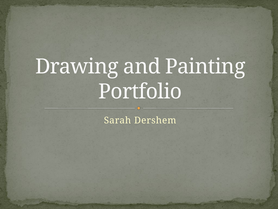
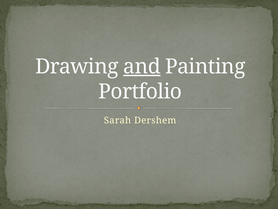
and underline: none -> present (142, 66)
